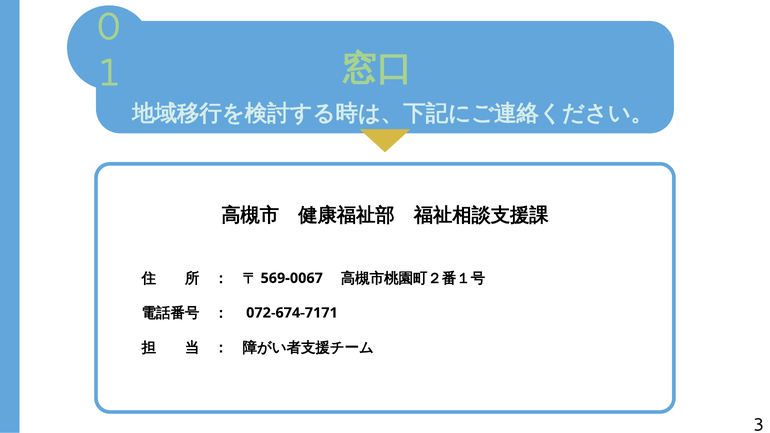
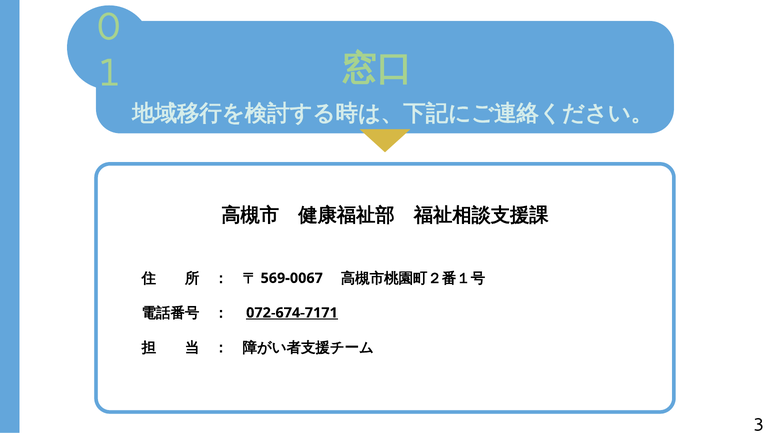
072-674-7171 underline: none -> present (292, 313)
